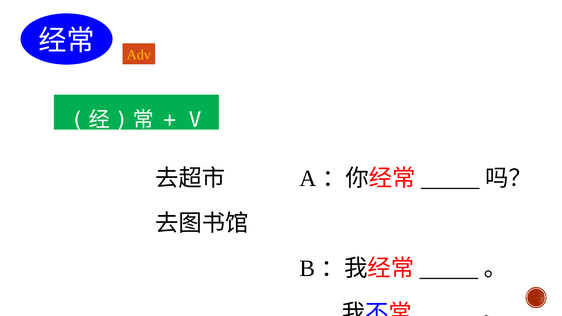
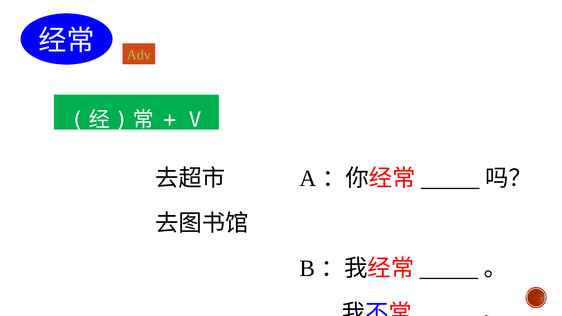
Adv colour: yellow -> light green (139, 55)
